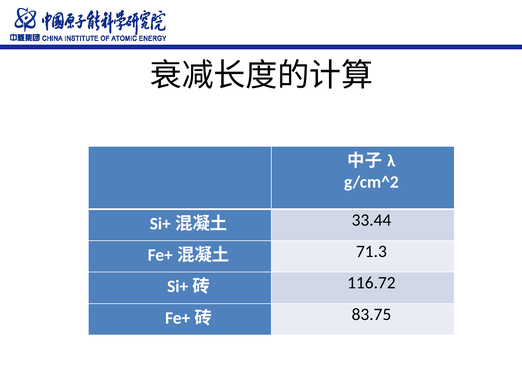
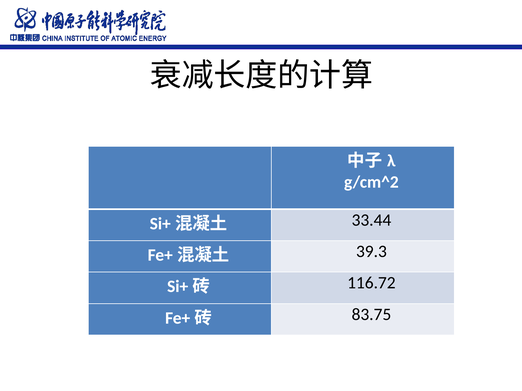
71.3: 71.3 -> 39.3 (371, 252)
